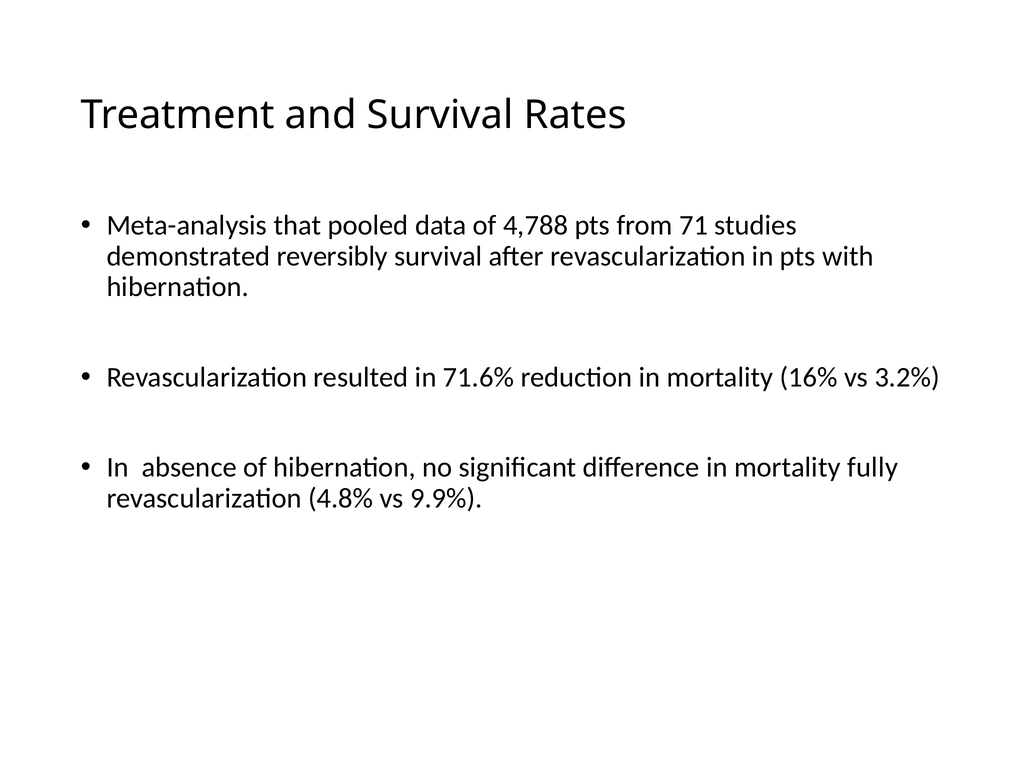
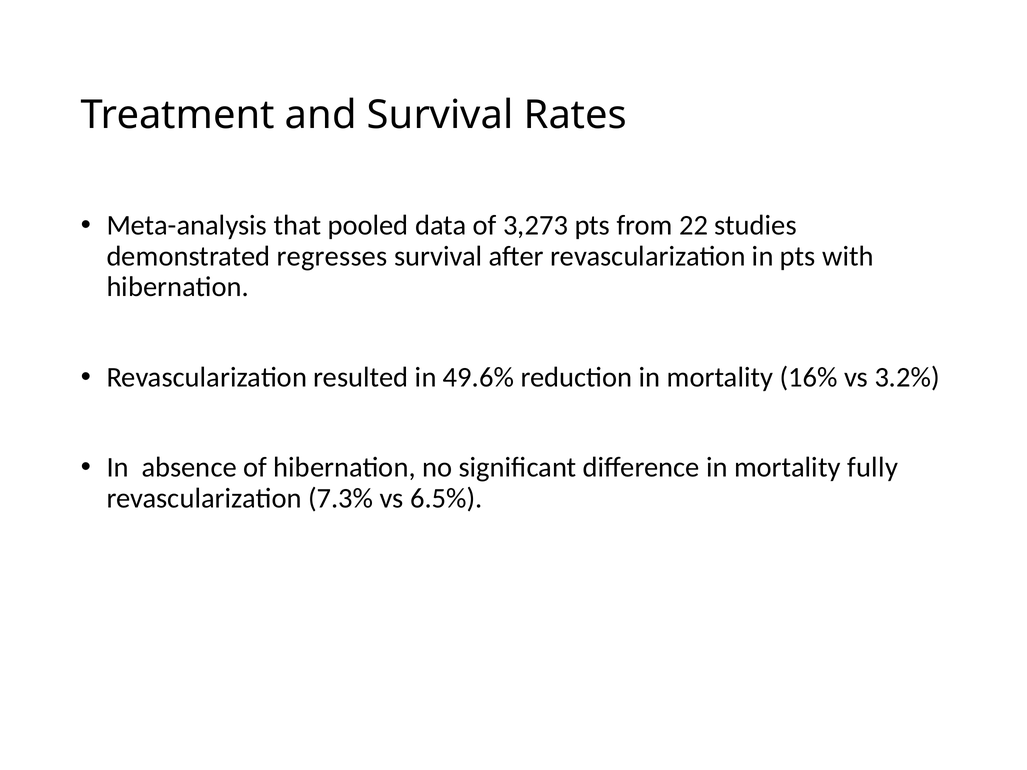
4,788: 4,788 -> 3,273 (536, 225)
71: 71 -> 22 (694, 225)
reversibly: reversibly -> regresses (332, 256)
71.6%: 71.6% -> 49.6% (478, 377)
4.8%: 4.8% -> 7.3% (341, 498)
9.9%: 9.9% -> 6.5% (446, 498)
